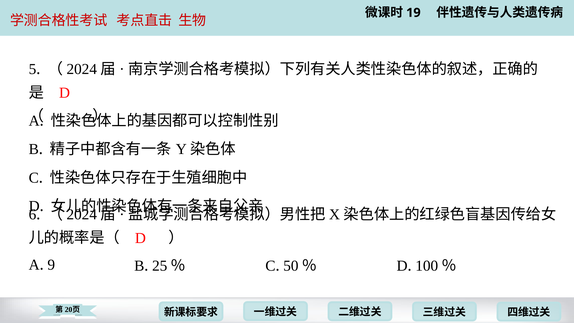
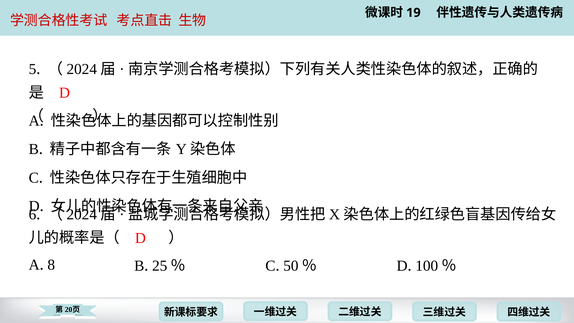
9: 9 -> 8 (51, 265)
